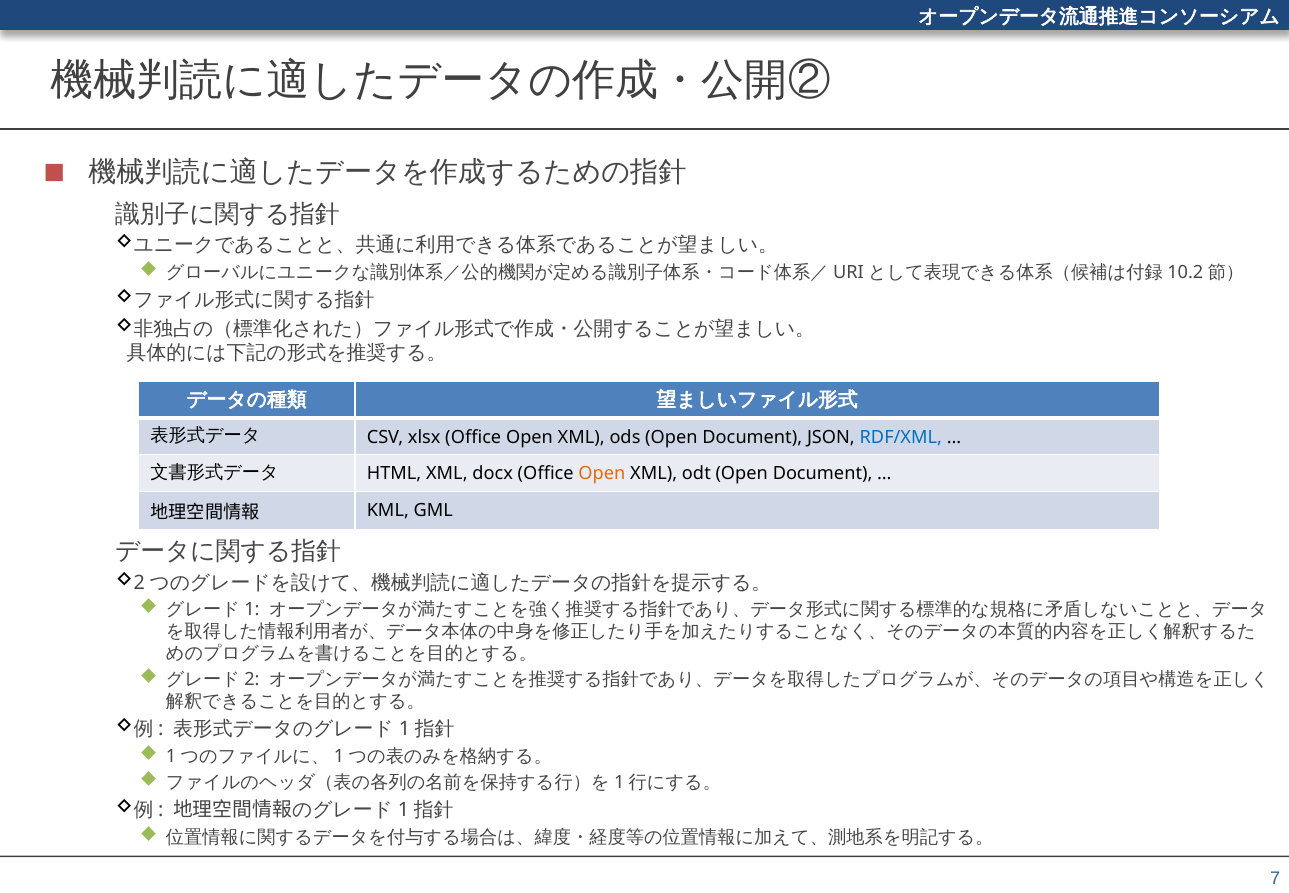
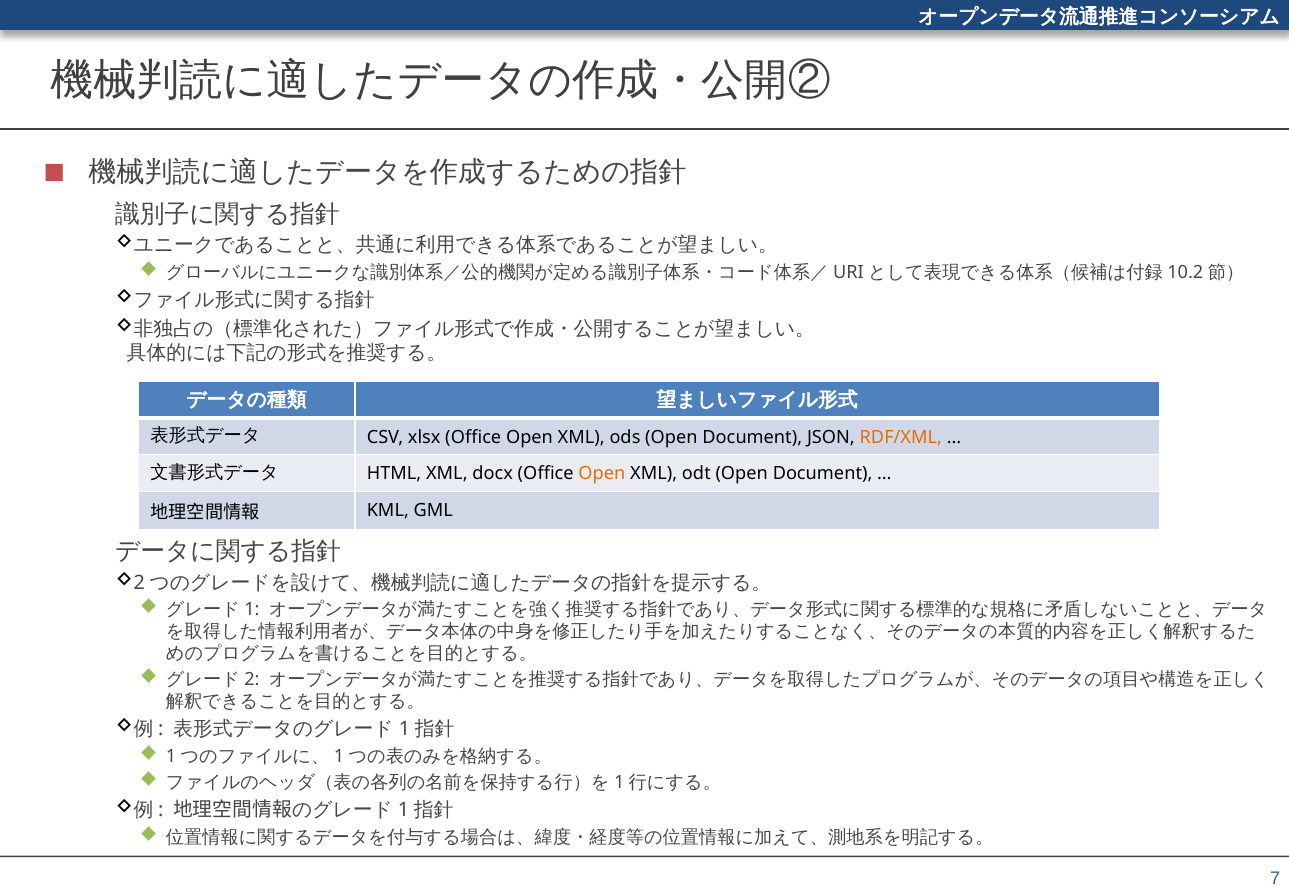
RDF/XML colour: blue -> orange (901, 437)
